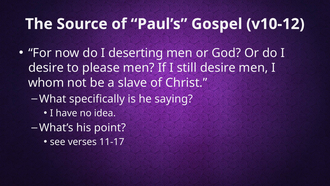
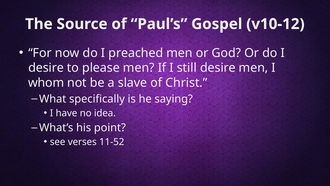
deserting: deserting -> preached (136, 53)
11-17: 11-17 -> 11-52 (112, 142)
